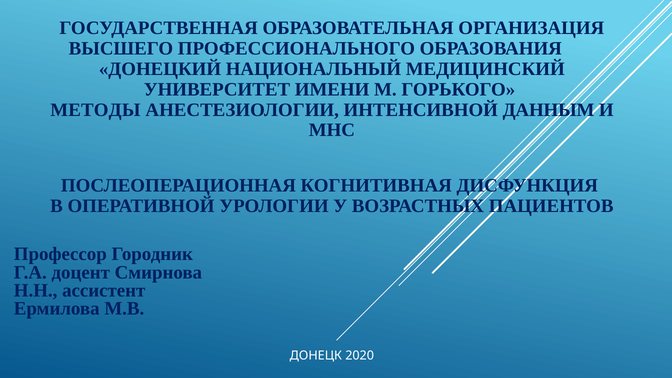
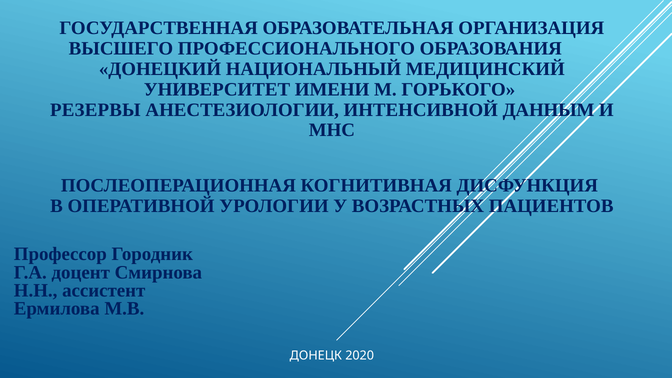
МЕТОДЫ: МЕТОДЫ -> РЕЗЕРВЫ (95, 110)
